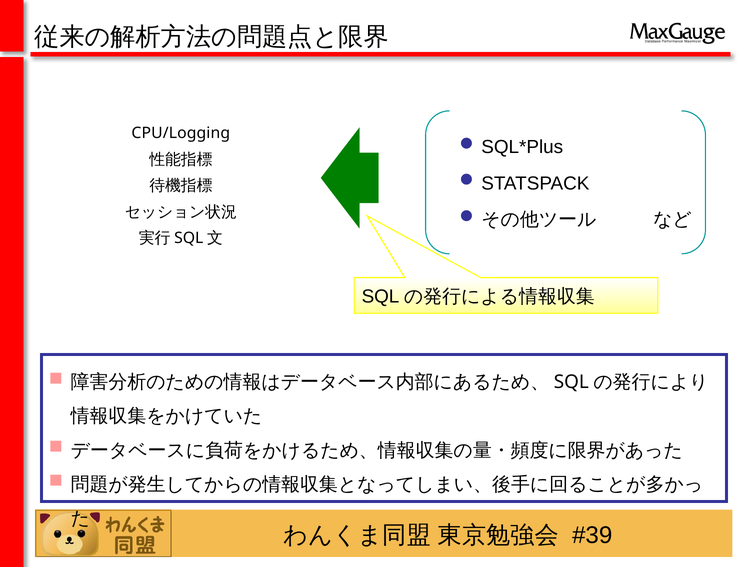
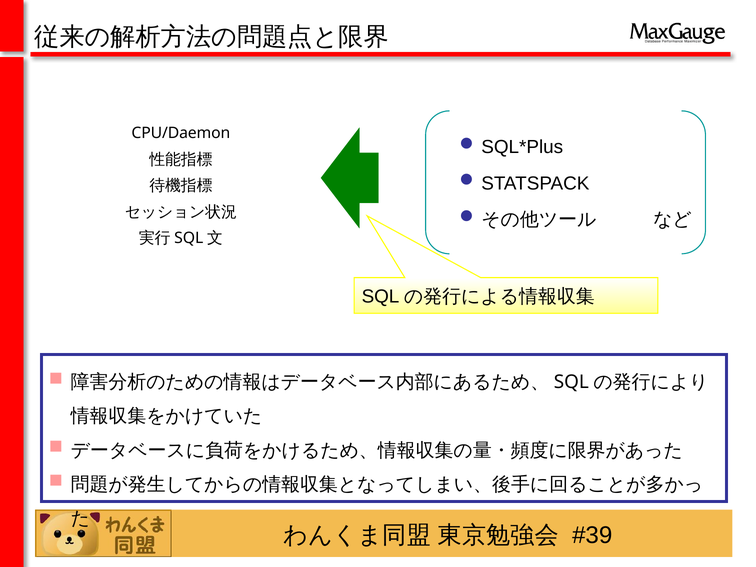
CPU/Logging: CPU/Logging -> CPU/Daemon (181, 133)
